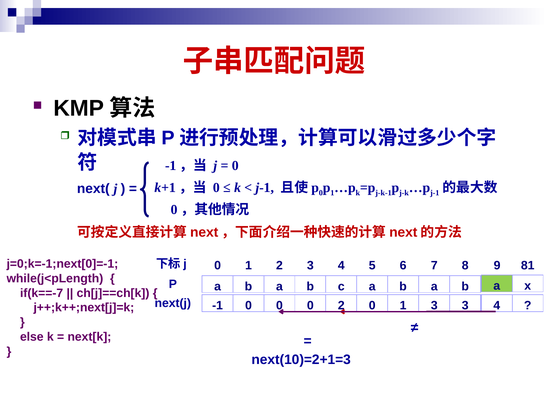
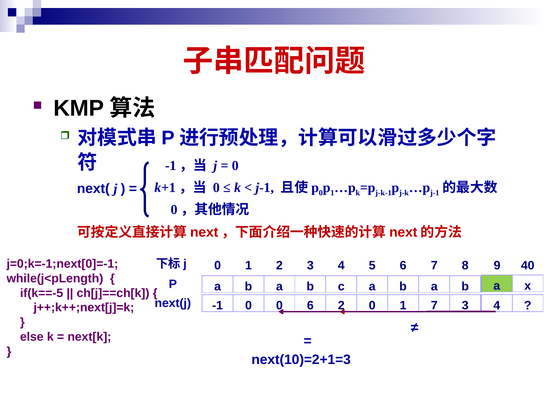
81: 81 -> 40 (528, 266)
if(k==-7: if(k==-7 -> if(k==-5 (42, 293)
0: 0 -> 6 (310, 306)
1 3: 3 -> 7 (434, 306)
